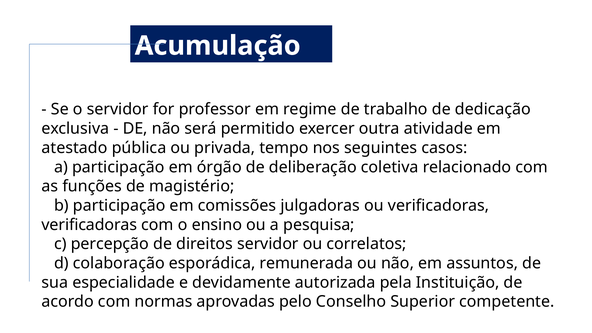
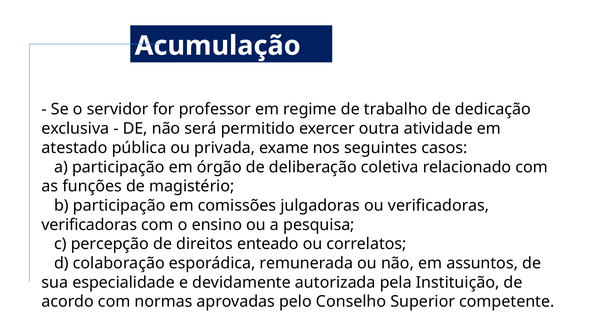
tempo: tempo -> exame (284, 148)
direitos servidor: servidor -> enteado (268, 244)
